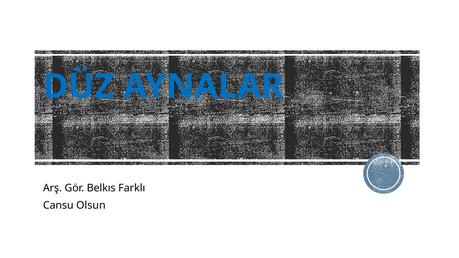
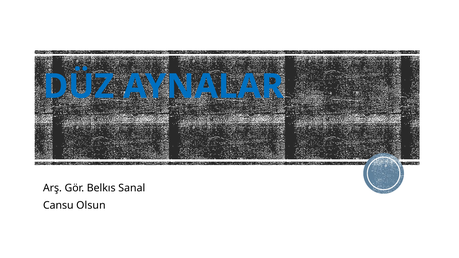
Farklı: Farklı -> Sanal (132, 188)
